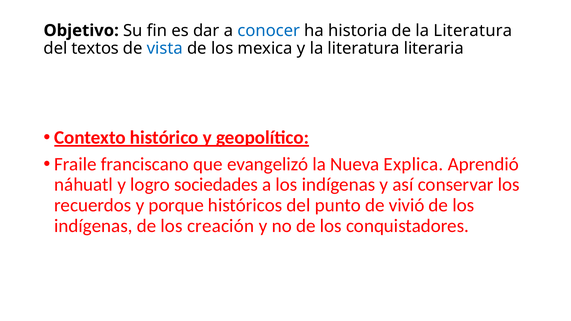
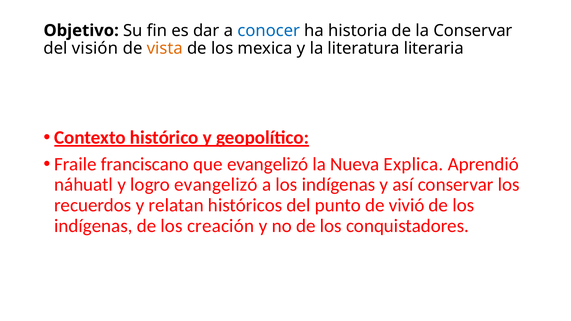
de la Literatura: Literatura -> Conservar (473, 31)
textos: textos -> visión (95, 49)
vista colour: blue -> orange (165, 49)
logro sociedades: sociedades -> evangelizó (216, 185)
porque: porque -> relatan (176, 205)
